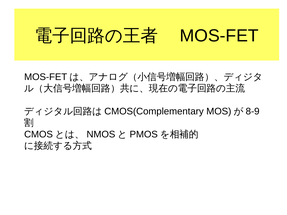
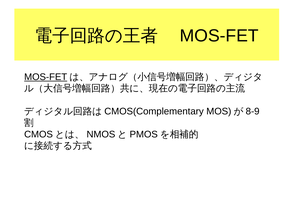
MOS-FET underline: none -> present (46, 77)
